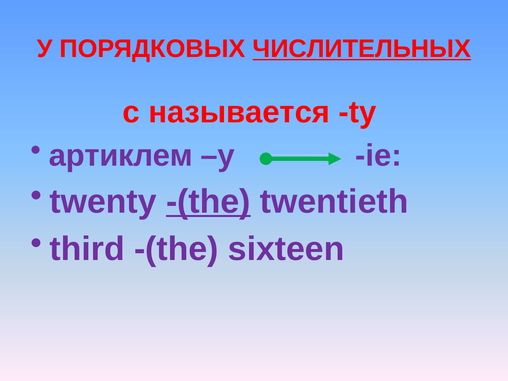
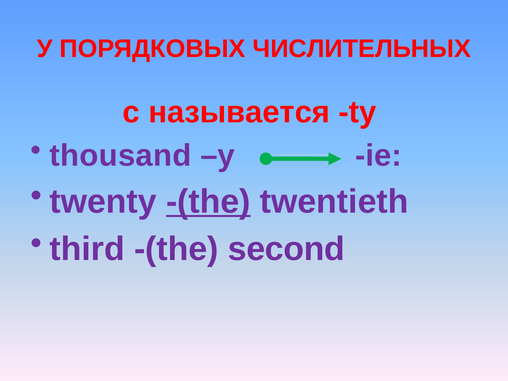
ЧИСЛИТЕЛЬНЫХ underline: present -> none (362, 49)
артиклем: артиклем -> thousand (121, 156)
sixteen: sixteen -> second (286, 249)
